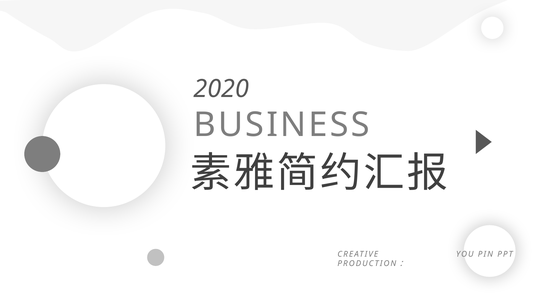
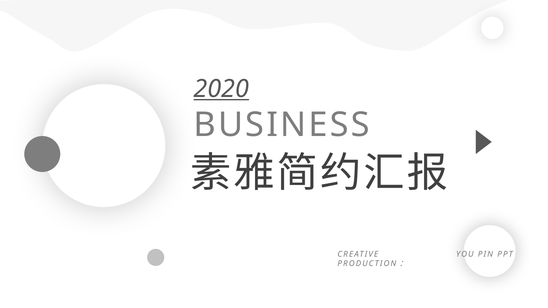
2020 underline: none -> present (221, 89)
